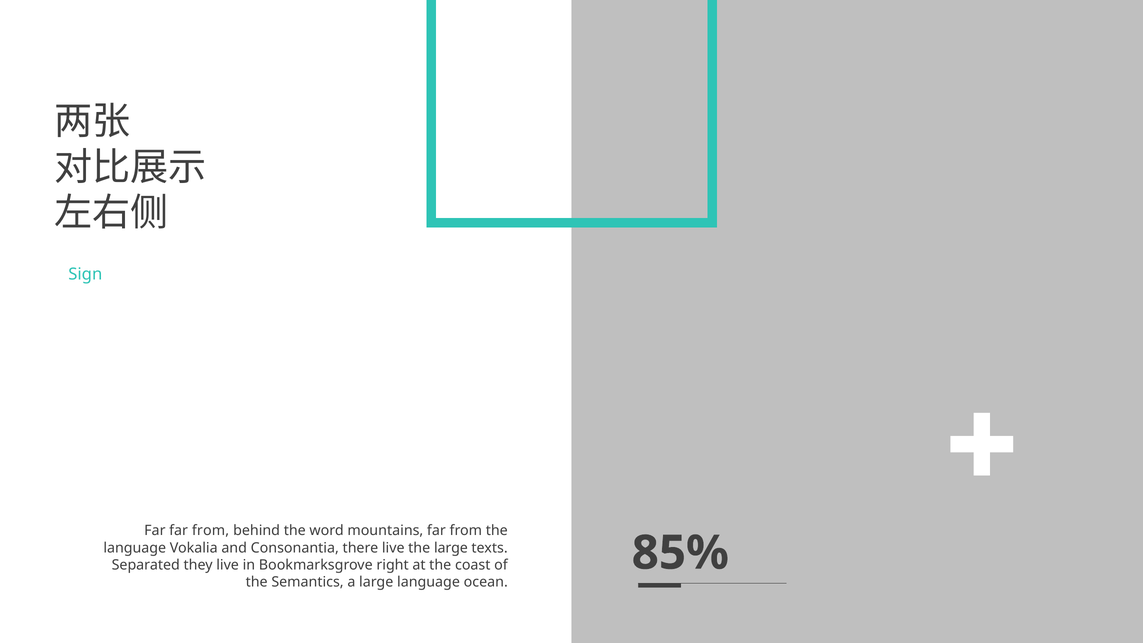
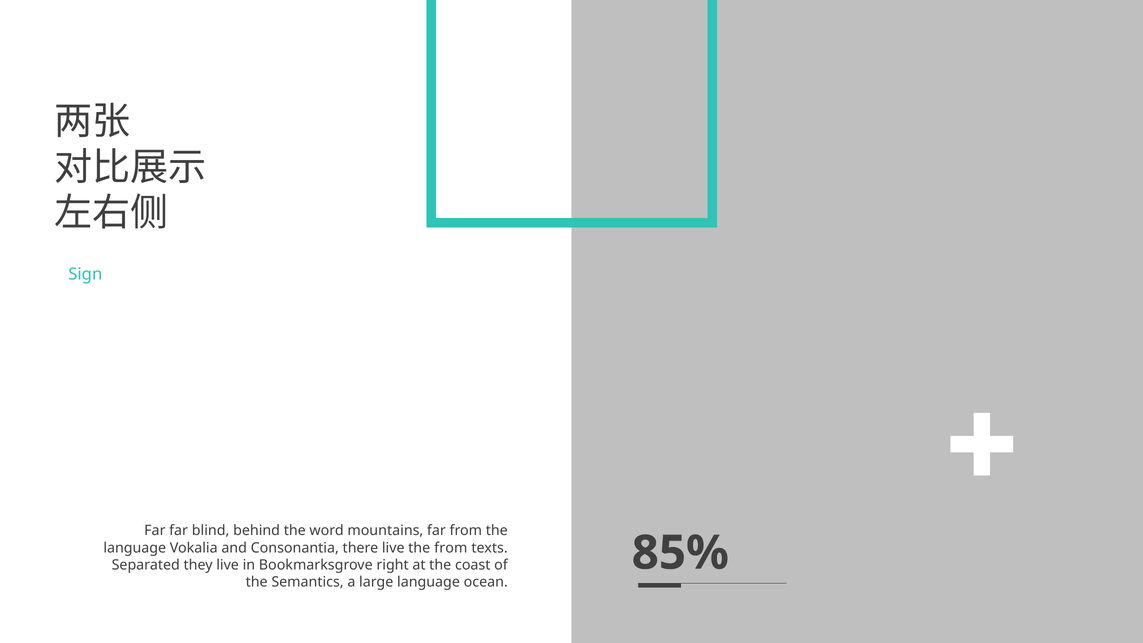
Far far from: from -> blind (211, 531)
the large: large -> from (451, 548)
